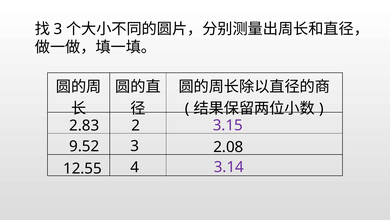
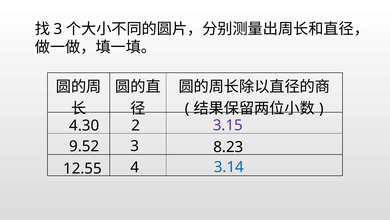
2.83: 2.83 -> 4.30 (84, 125)
2.08: 2.08 -> 8.23 (228, 147)
3.14 colour: purple -> blue (229, 167)
